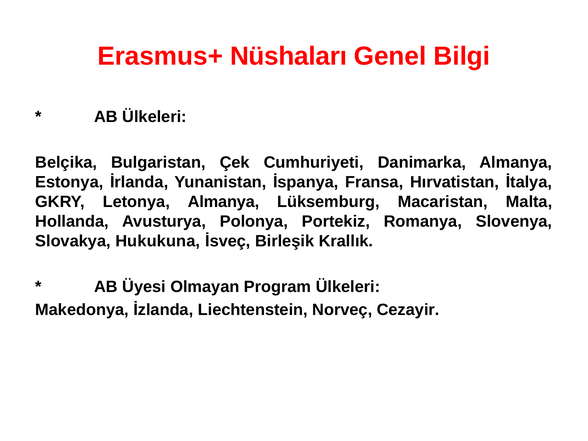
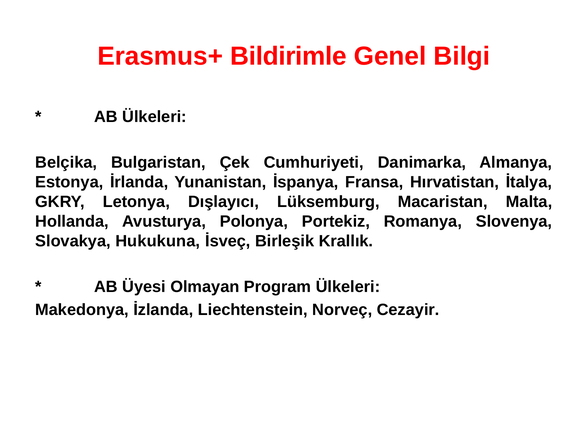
Nüshaları: Nüshaları -> Bildirimle (288, 56)
Letonya Almanya: Almanya -> Dışlayıcı (224, 202)
